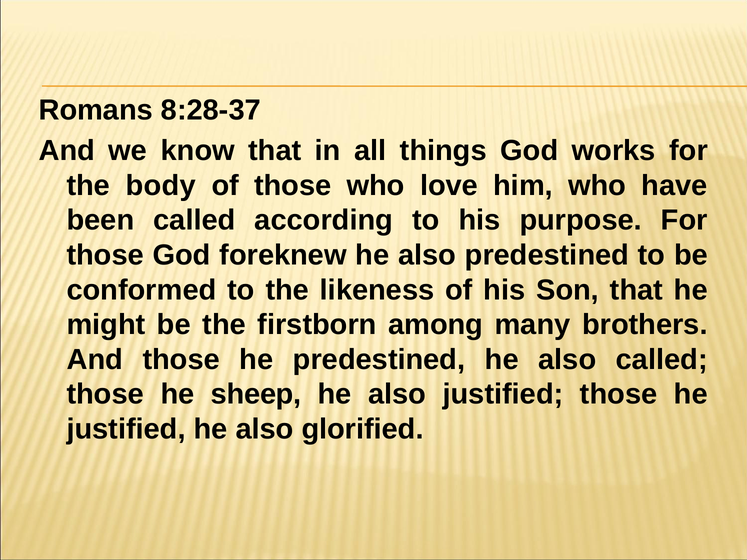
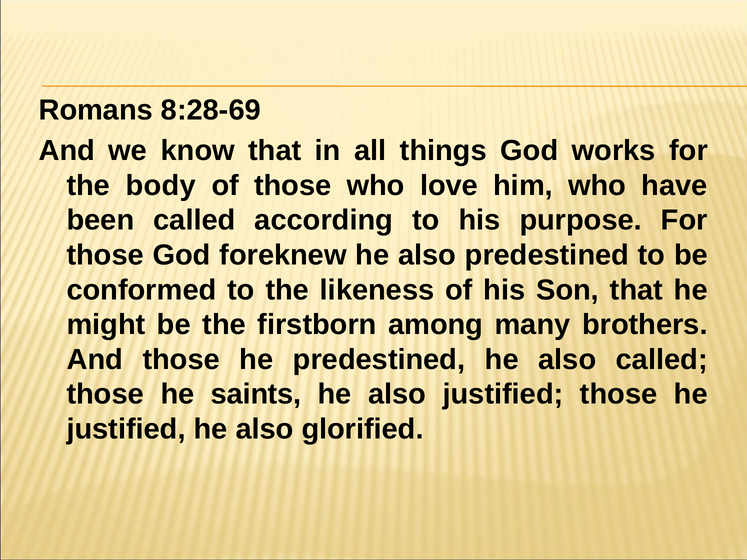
8:28-37: 8:28-37 -> 8:28-69 (211, 110)
sheep: sheep -> saints (256, 394)
